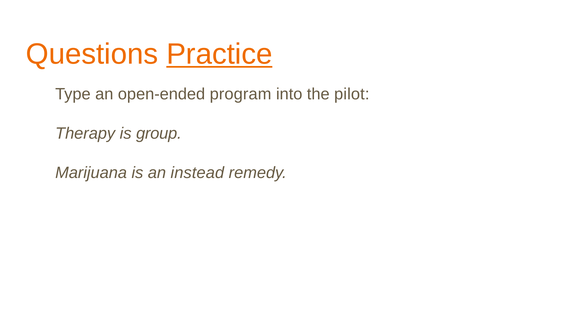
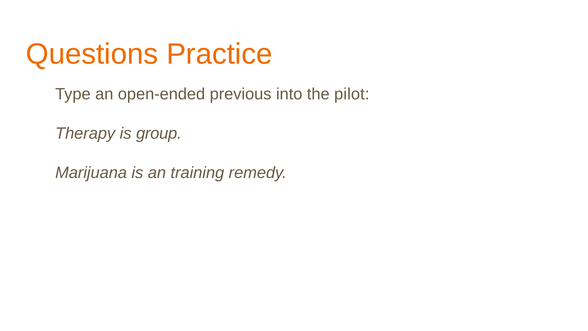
Practice underline: present -> none (219, 54)
program: program -> previous (241, 94)
instead: instead -> training (197, 173)
